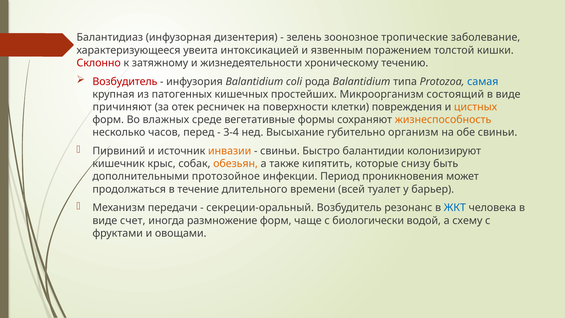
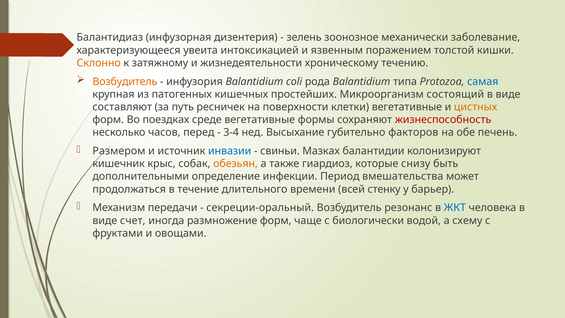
тропические: тропические -> механически (415, 37)
Склонно colour: red -> orange (99, 63)
Возбудитель colour: red -> orange (125, 81)
причиняют: причиняют -> составляют (122, 107)
отек: отек -> путь (183, 107)
клетки повреждения: повреждения -> вегетативные (407, 107)
влажных: влажных -> поездках (166, 120)
жизнеспособность colour: orange -> red (443, 120)
организм: организм -> факторов (413, 132)
обе свиньи: свиньи -> печень (498, 132)
Пирвиний: Пирвиний -> Размером (119, 151)
инвазии colour: orange -> blue (230, 151)
Быстро: Быстро -> Мазках (321, 151)
кипятить: кипятить -> гиардиоз (327, 164)
протозойное: протозойное -> определение (226, 176)
проникновения: проникновения -> вмешательства (403, 176)
туалет: туалет -> стенку (384, 189)
